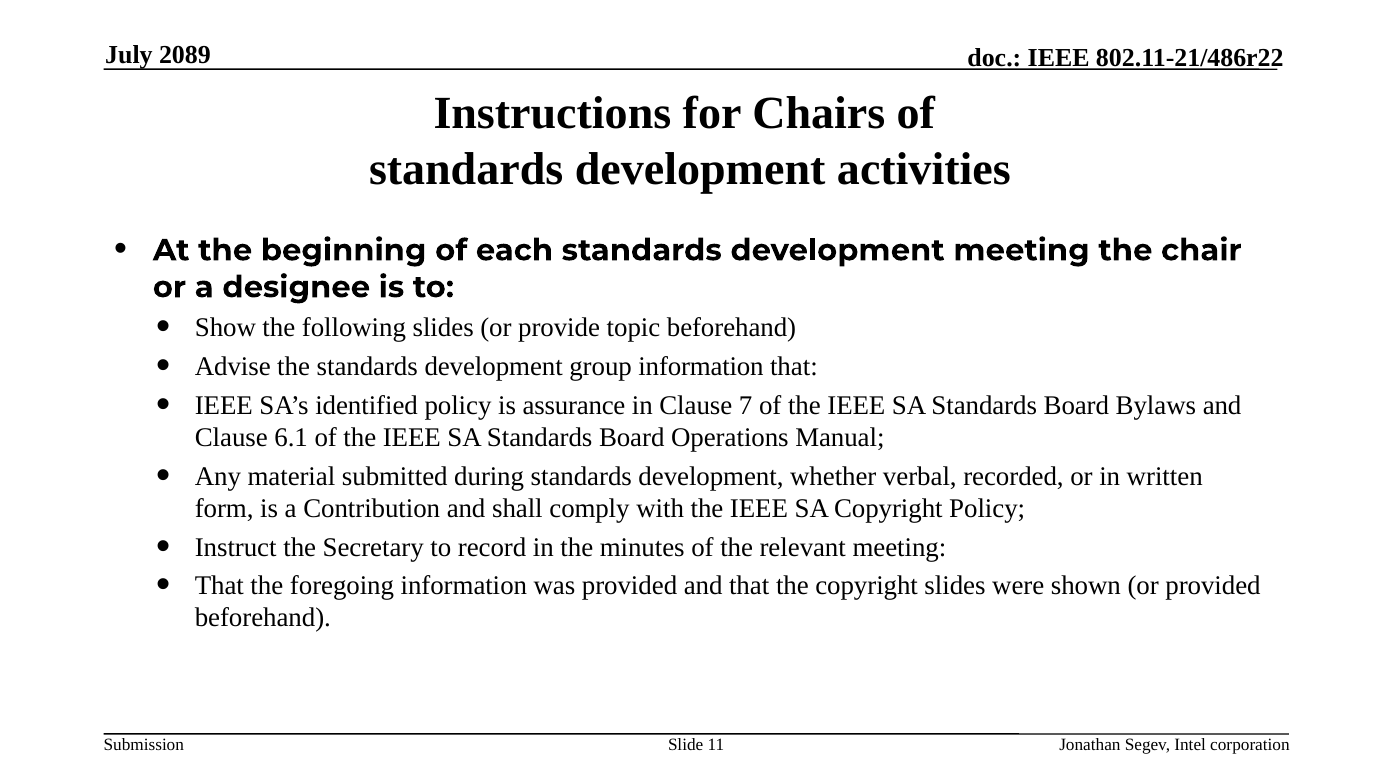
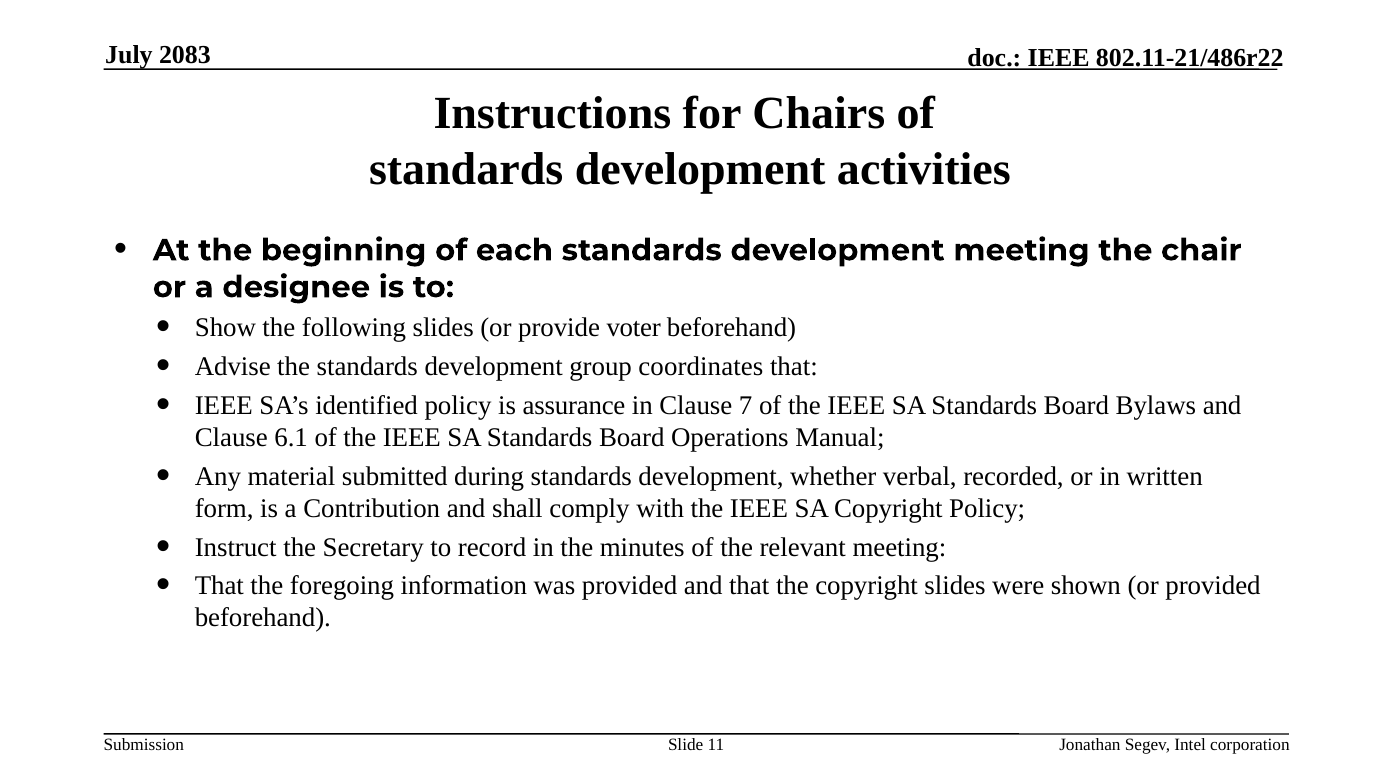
2089: 2089 -> 2083 (185, 55)
topic: topic -> voter (634, 328)
group information: information -> coordinates (701, 366)
